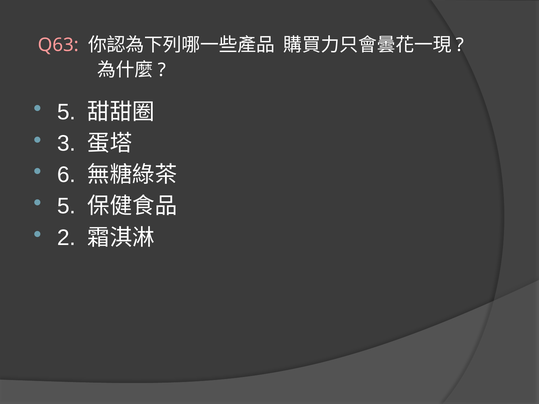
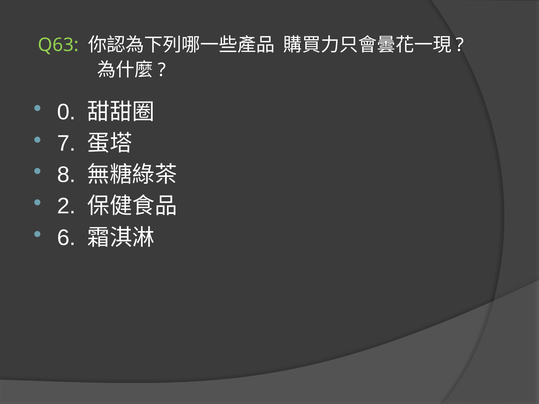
Q63 colour: pink -> light green (58, 45)
5: 5 -> 0 (66, 112)
3: 3 -> 7 (66, 143)
6: 6 -> 8 (66, 175)
5: 5 -> 2 (66, 206)
2: 2 -> 6 (66, 238)
